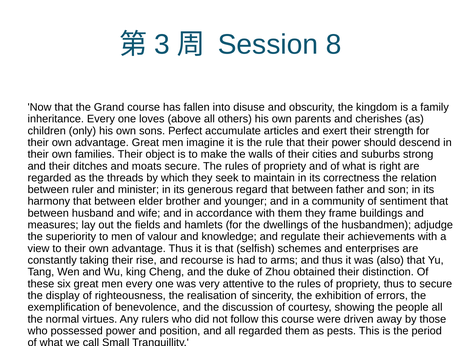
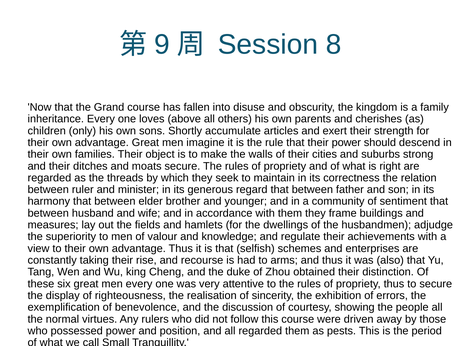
3: 3 -> 9 (162, 45)
Perfect: Perfect -> Shortly (185, 131)
